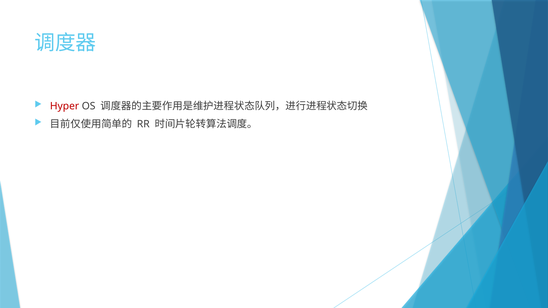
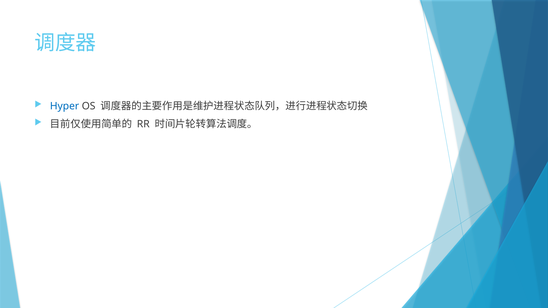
Hyper colour: red -> blue (65, 106)
